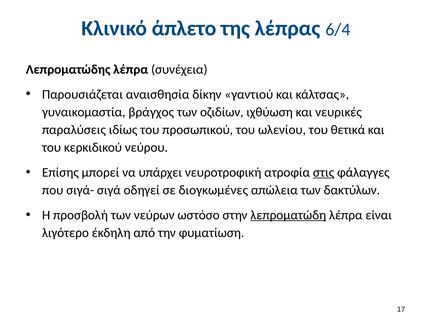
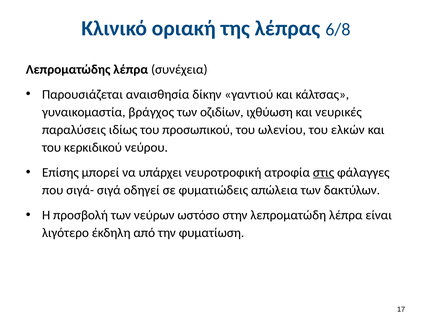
άπλετο: άπλετο -> οριακή (184, 28)
6/4: 6/4 -> 6/8 (338, 30)
θετικά: θετικά -> ελκών (348, 129)
διογκωμένες: διογκωμένες -> φυματιώδεις (213, 190)
λεπροματώδη underline: present -> none (288, 215)
